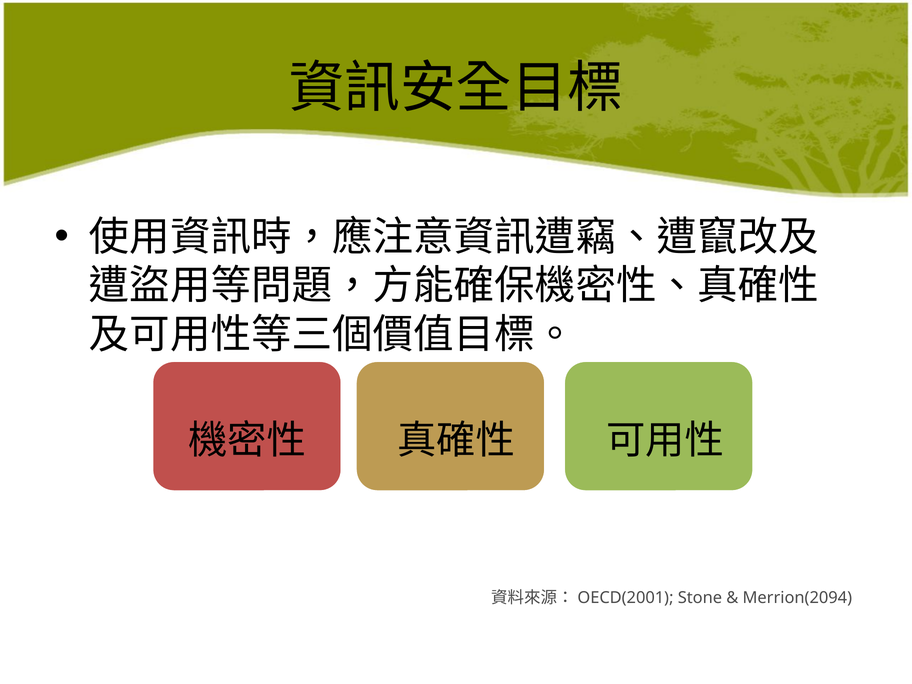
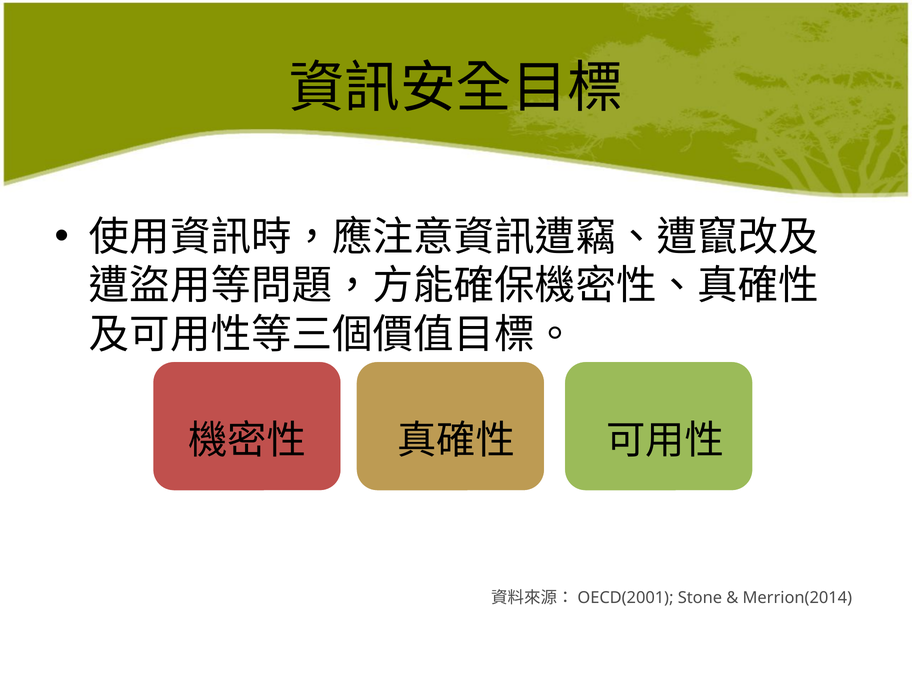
Merrion(2094: Merrion(2094 -> Merrion(2014 (797, 598)
